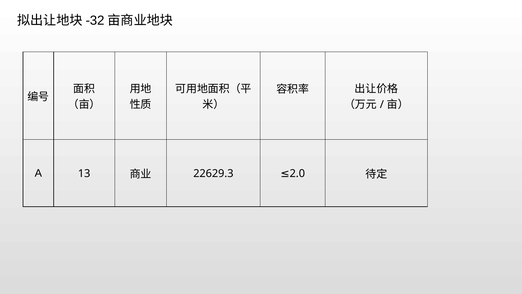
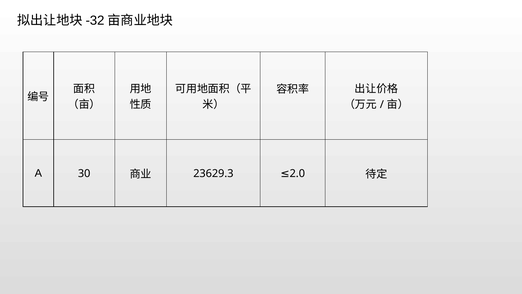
13: 13 -> 30 (84, 173)
22629.3: 22629.3 -> 23629.3 (213, 173)
